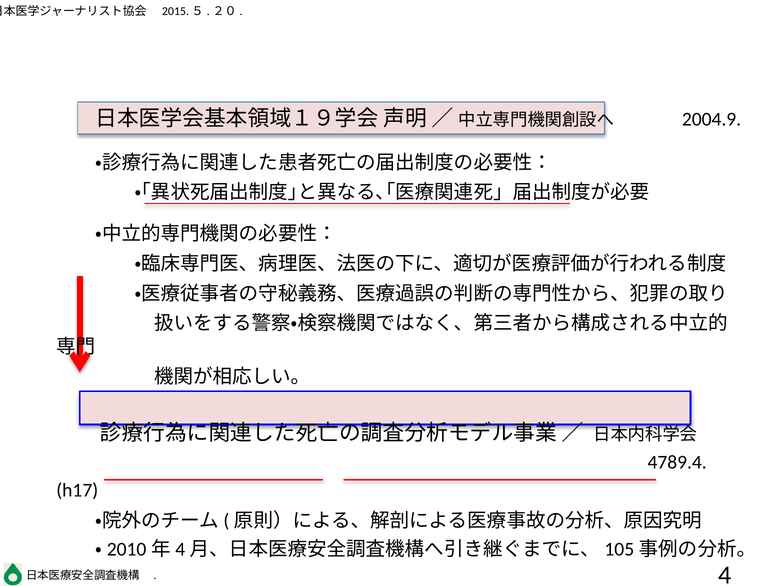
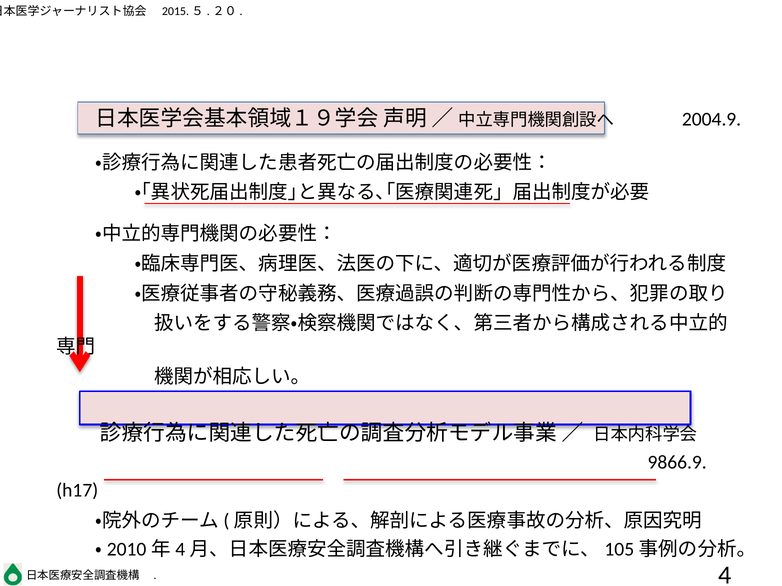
4789.4: 4789.4 -> 9866.9 (677, 463)
